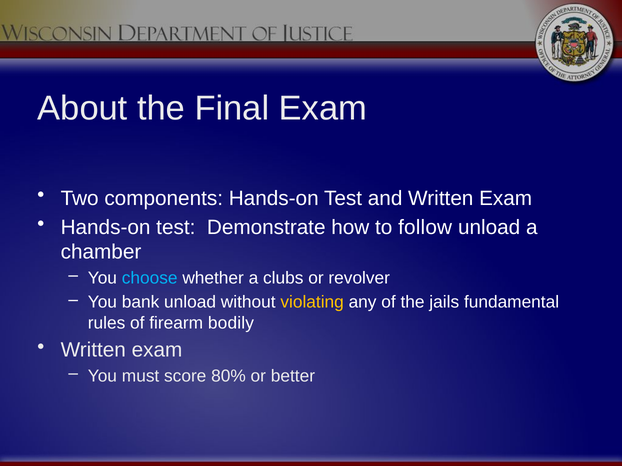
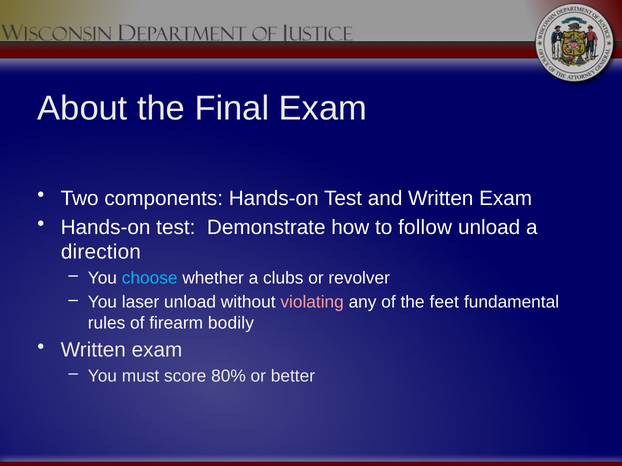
chamber: chamber -> direction (101, 252)
bank: bank -> laser (141, 303)
violating colour: yellow -> pink (312, 303)
jails: jails -> feet (444, 303)
